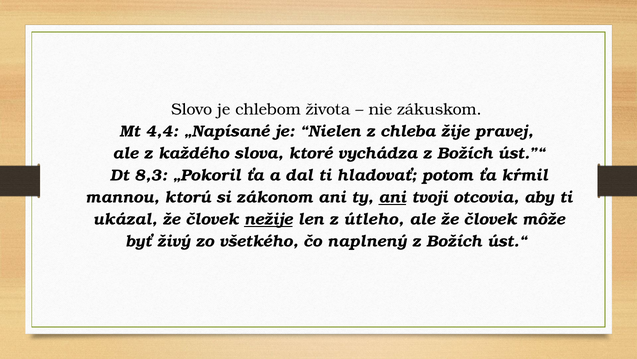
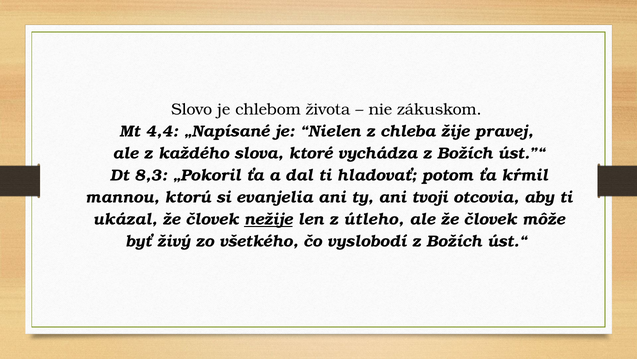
zákonom: zákonom -> evanjelia (275, 197)
ani underline: present -> none (392, 197)
naplnený: naplnený -> vyslobodí (367, 241)
